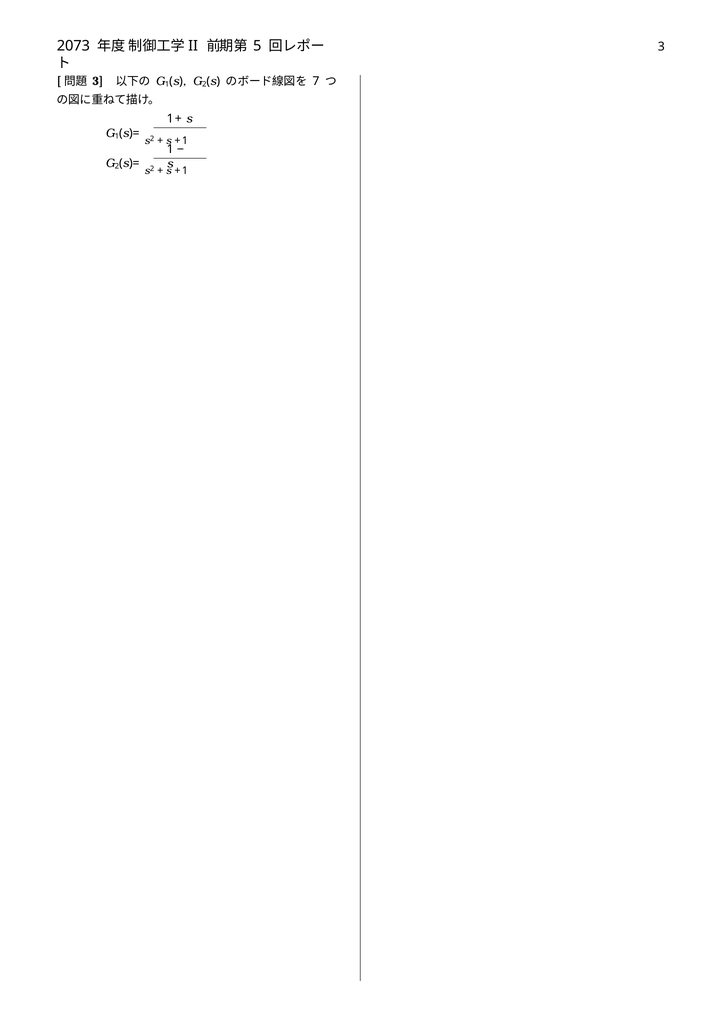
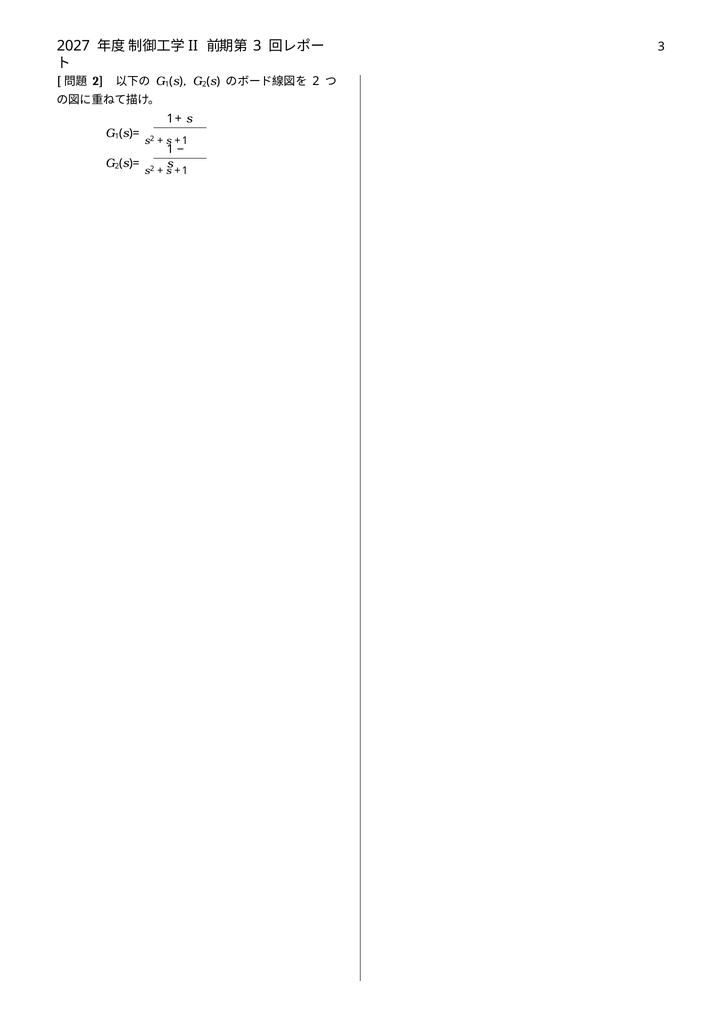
2073: 2073 -> 2027 (73, 46)
5: 5 -> 3 (257, 46)
3: 3 -> 2 (98, 81)
7: 7 -> 2 (316, 81)
